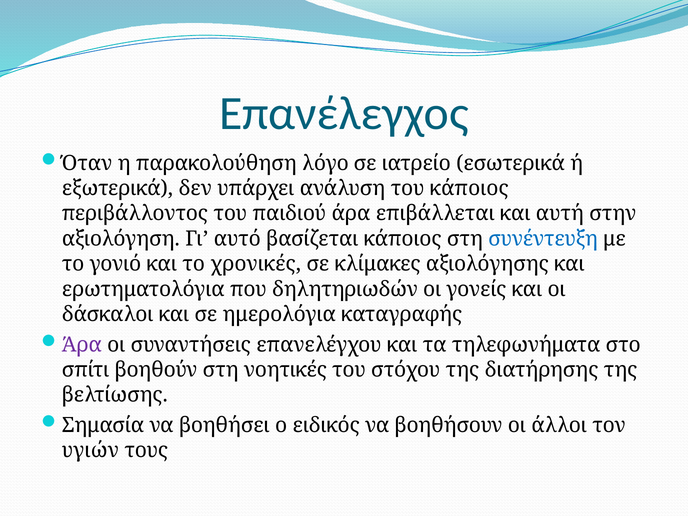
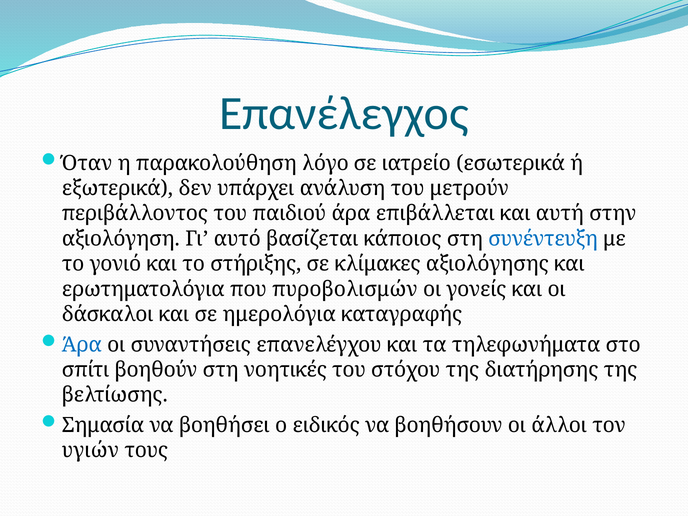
του κάποιος: κάποιος -> μετρούν (469, 188)
χρονικές: χρονικές -> στήριξης (256, 264)
δηλητηριωδών: δηλητηριωδών -> πυροβολισμών (345, 289)
Άρα colour: purple -> blue (82, 345)
